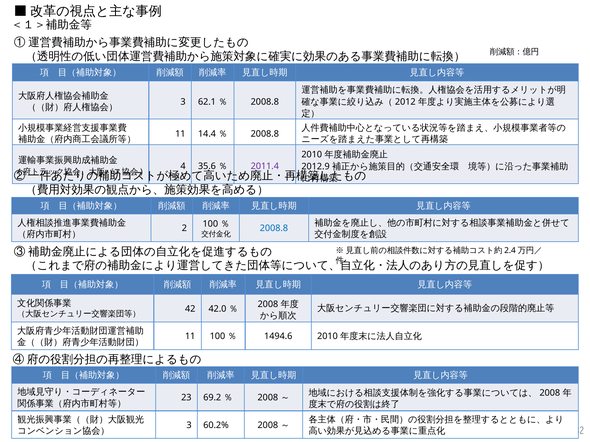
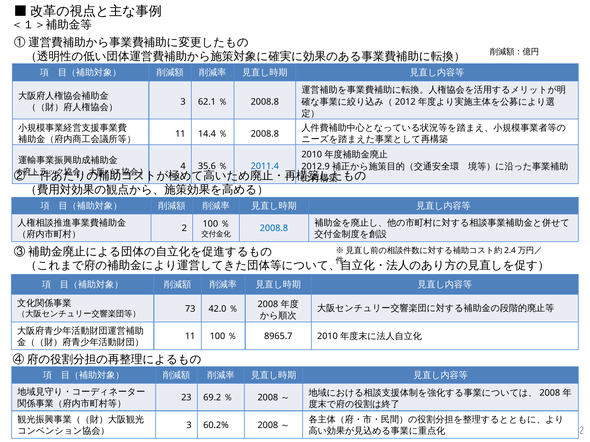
2011.4 colour: purple -> blue (265, 166)
42: 42 -> 73 (190, 309)
1494.6: 1494.6 -> 8965.7 (278, 337)
